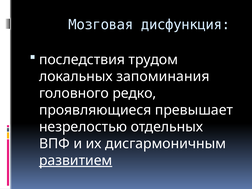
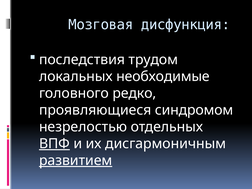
запоминания: запоминания -> необходимые (163, 77)
превышает: превышает -> синдромом (194, 110)
ВПФ underline: none -> present (54, 144)
